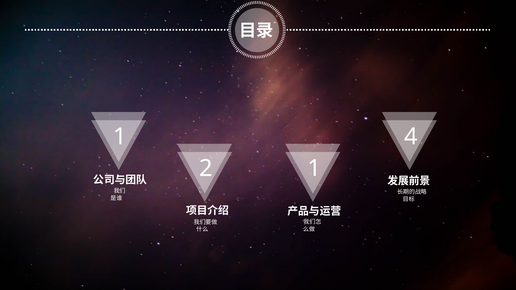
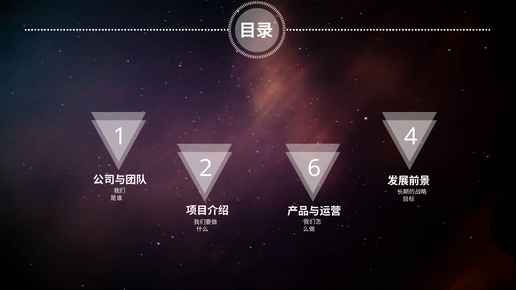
2 1: 1 -> 6 (314, 168)
